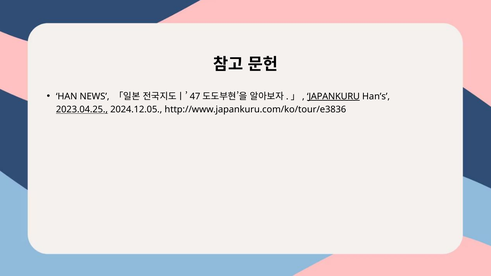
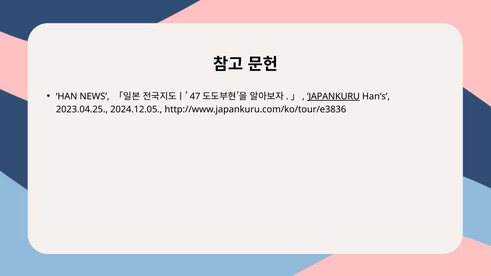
2023.04.25 underline: present -> none (82, 110)
